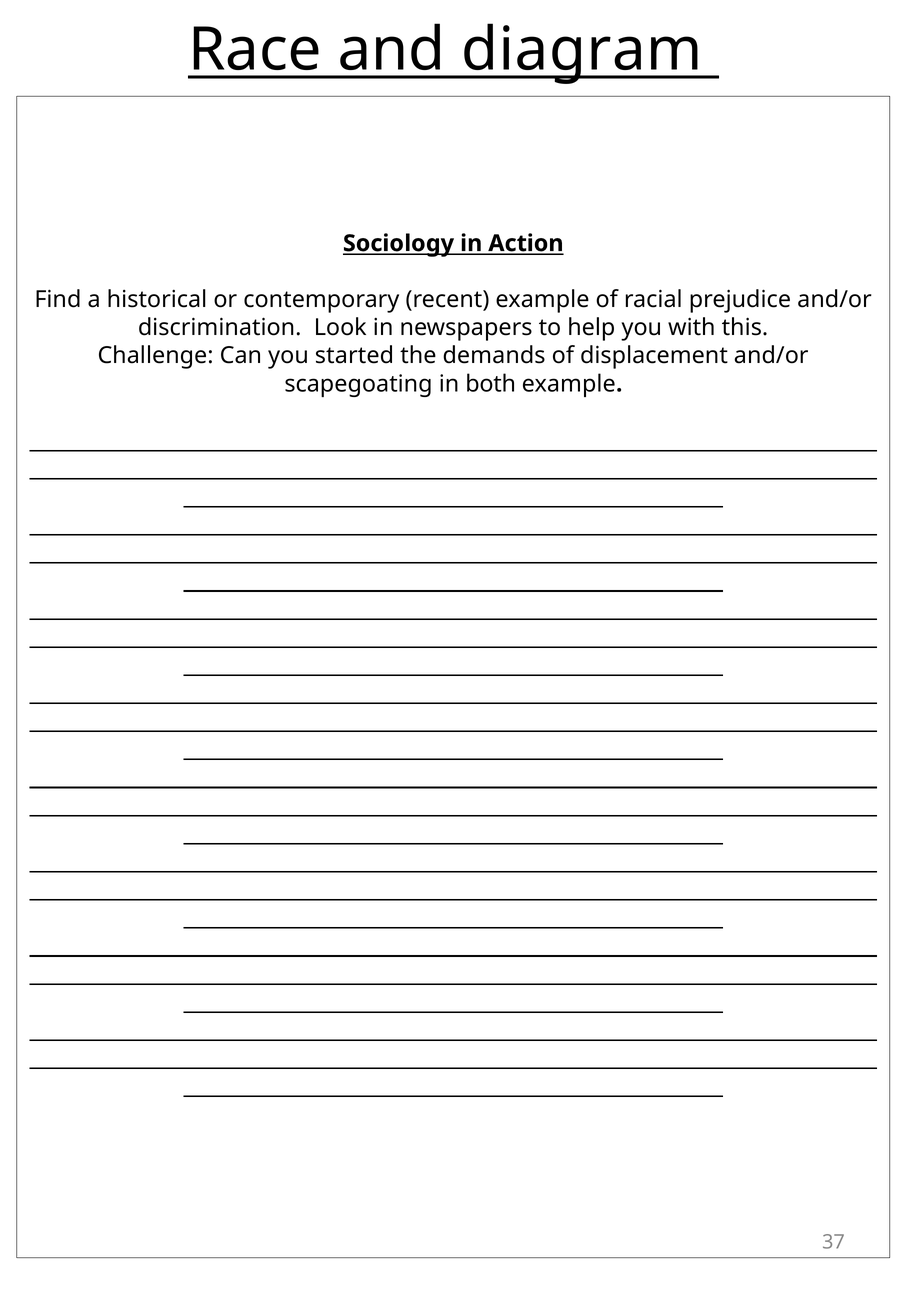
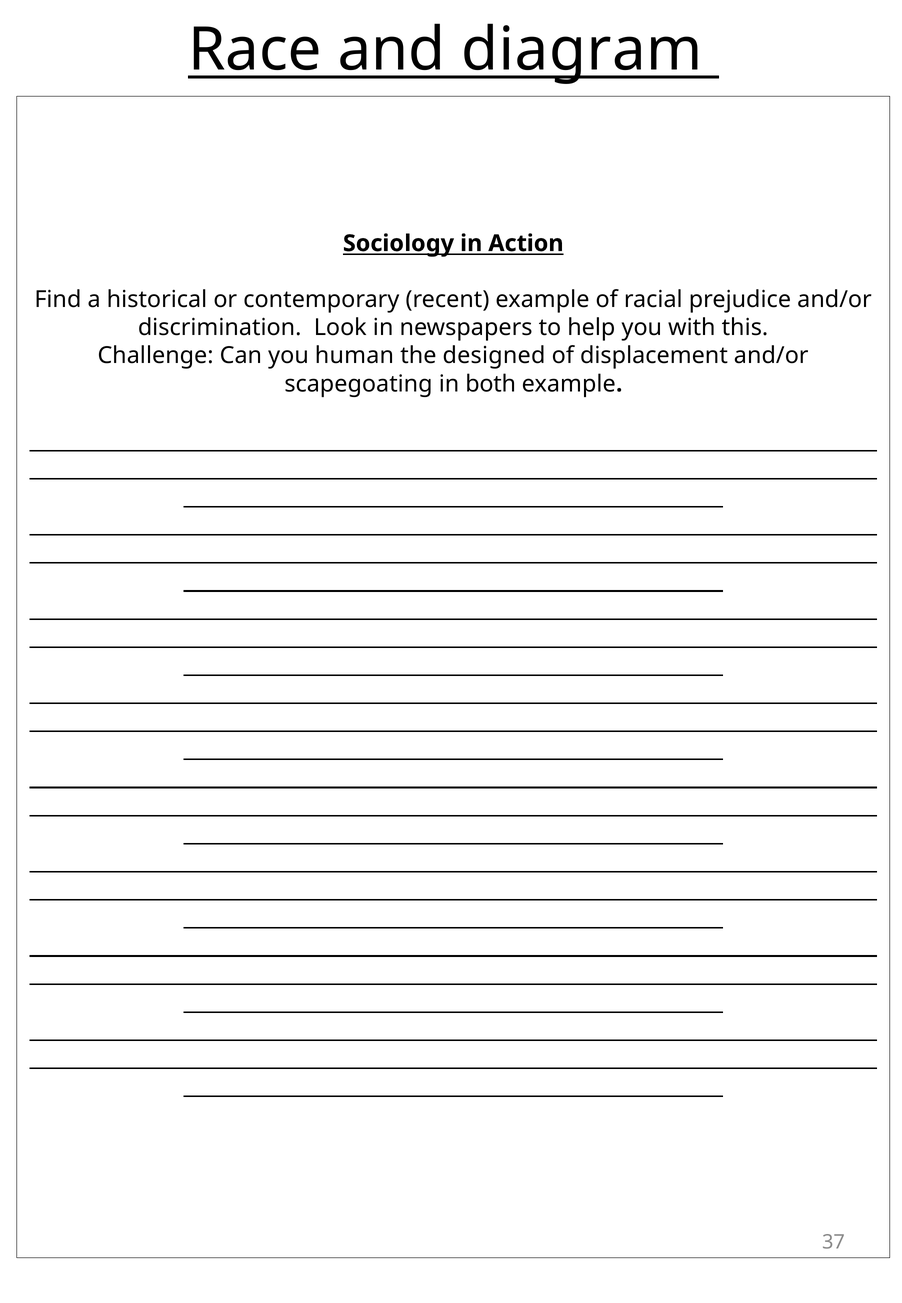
started: started -> human (354, 356)
demands: demands -> designed (494, 356)
